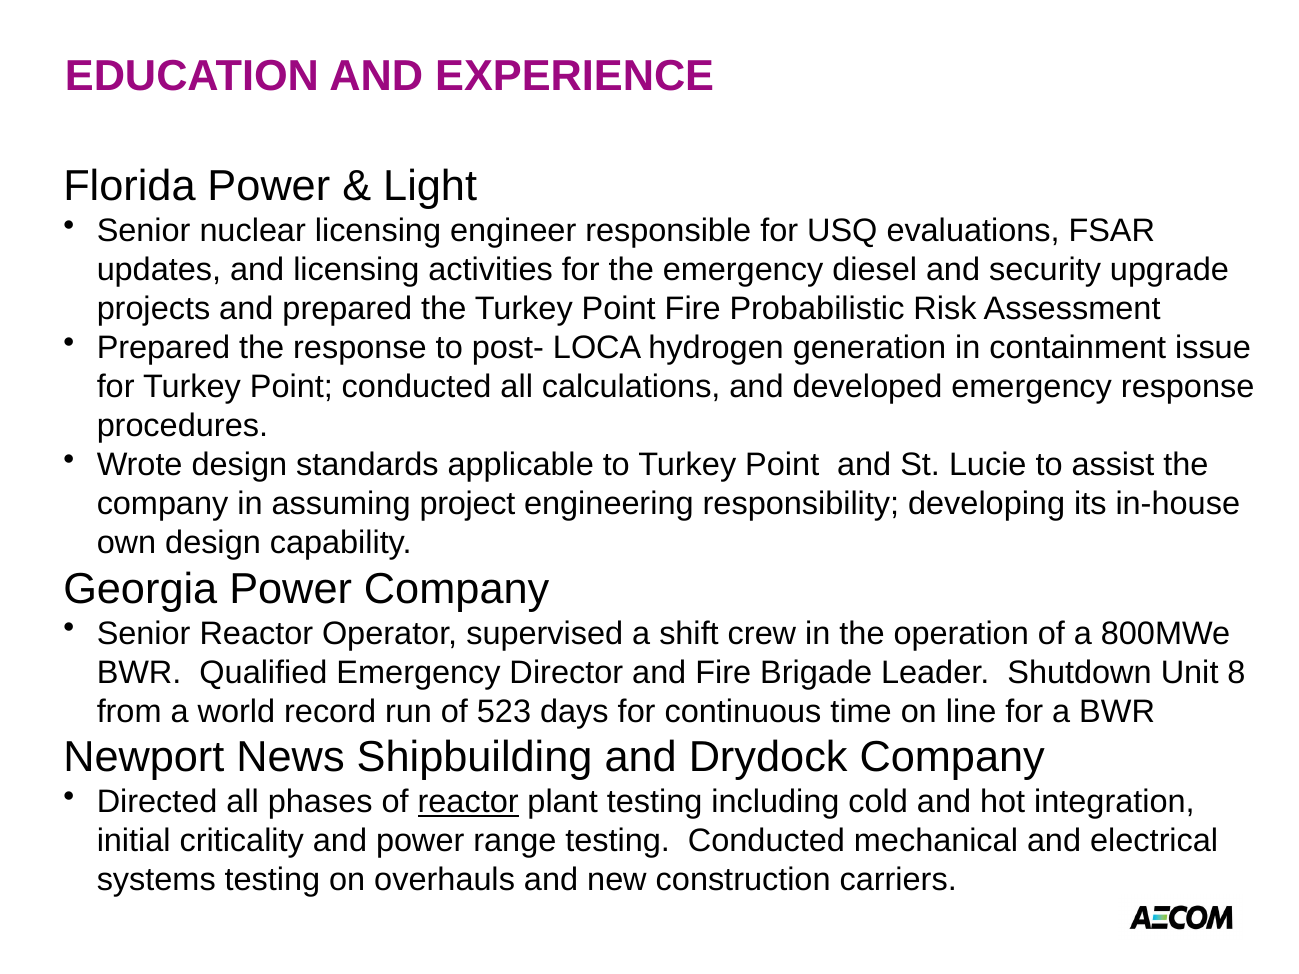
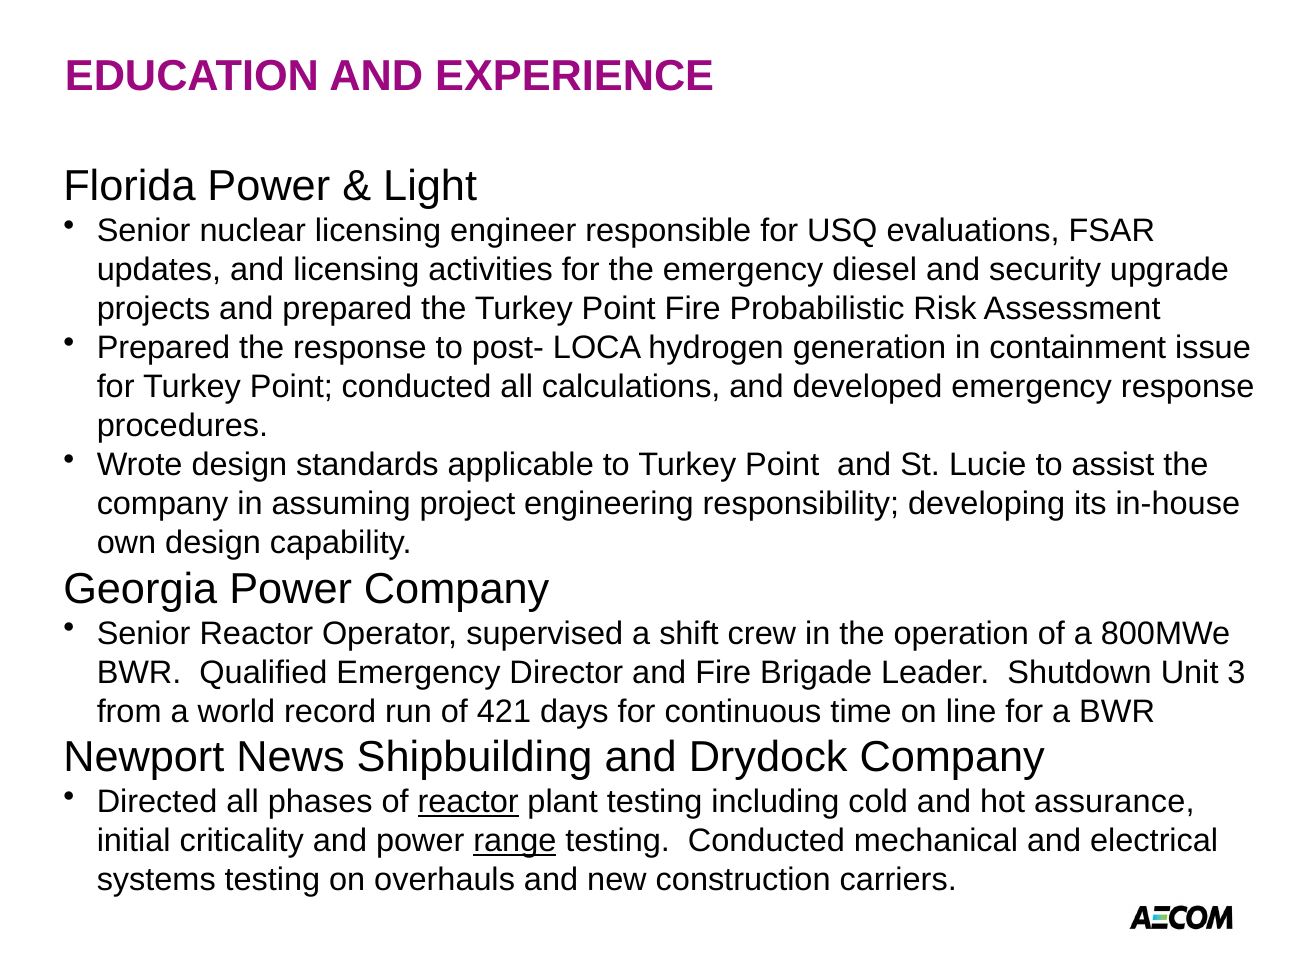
8: 8 -> 3 (1237, 673)
523: 523 -> 421 (504, 712)
integration: integration -> assurance (1114, 802)
range underline: none -> present (515, 841)
